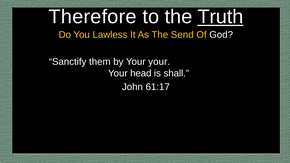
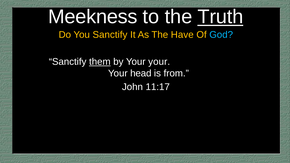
Therefore: Therefore -> Meekness (93, 17)
You Lawless: Lawless -> Sanctify (110, 35)
Send: Send -> Have (182, 35)
God colour: white -> light blue (221, 35)
them underline: none -> present (100, 62)
shall: shall -> from (176, 73)
61:17: 61:17 -> 11:17 (158, 87)
